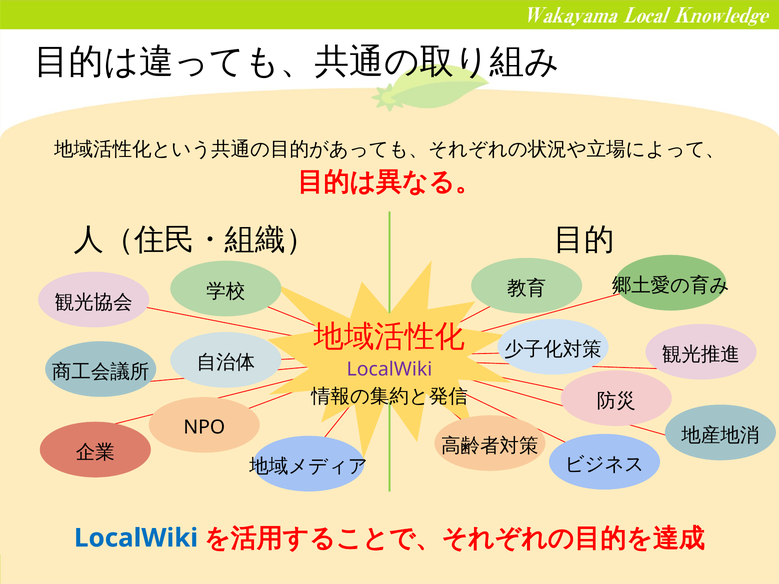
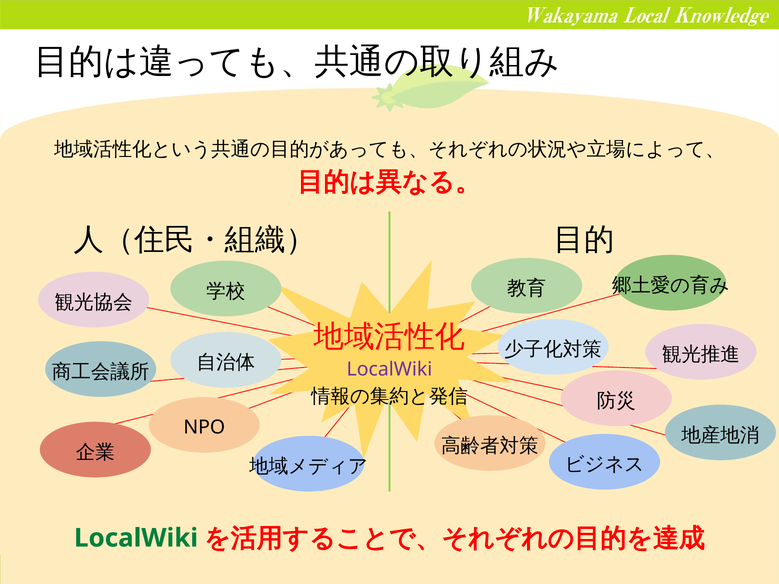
LocalWiki colour: blue -> green (136, 538)
